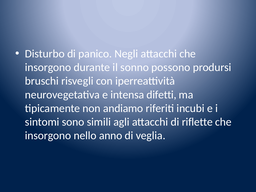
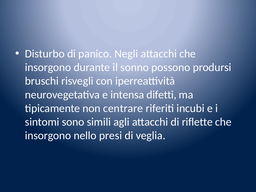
andiamo: andiamo -> centrare (123, 108)
anno: anno -> presi (111, 136)
